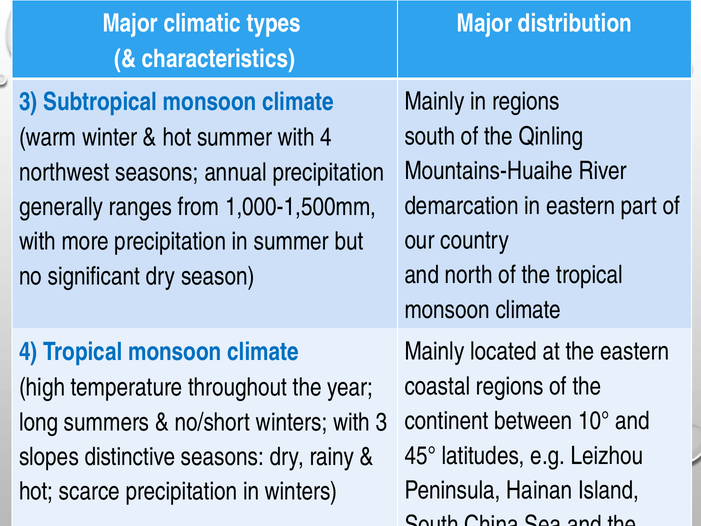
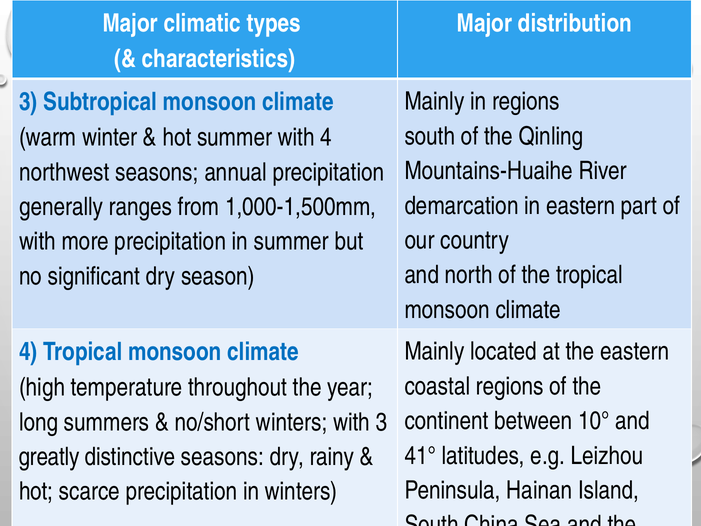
45°: 45° -> 41° (420, 455)
slopes: slopes -> greatly (49, 457)
